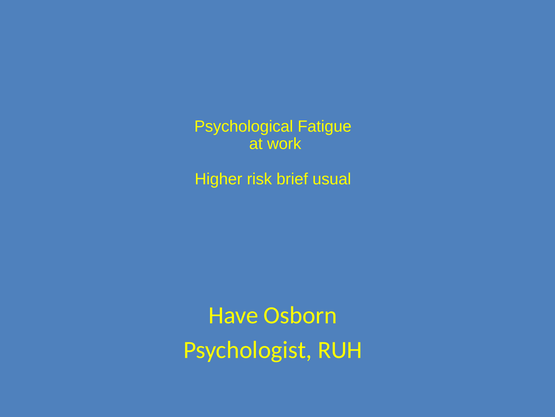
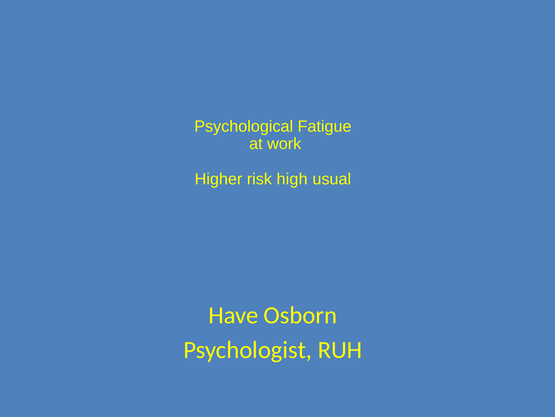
brief: brief -> high (292, 179)
